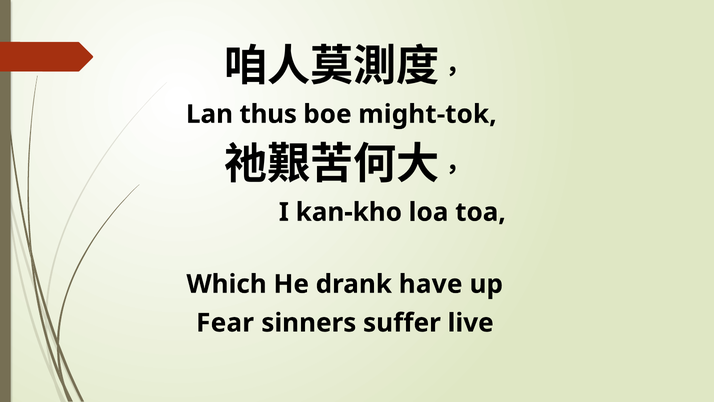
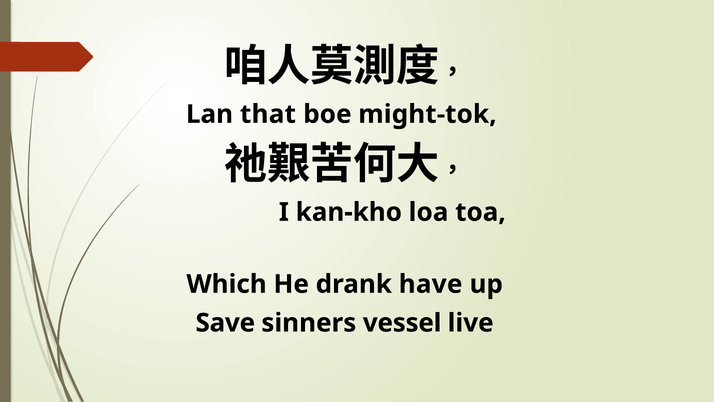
thus: thus -> that (268, 114)
Fear: Fear -> Save (225, 323)
suffer: suffer -> vessel (402, 323)
